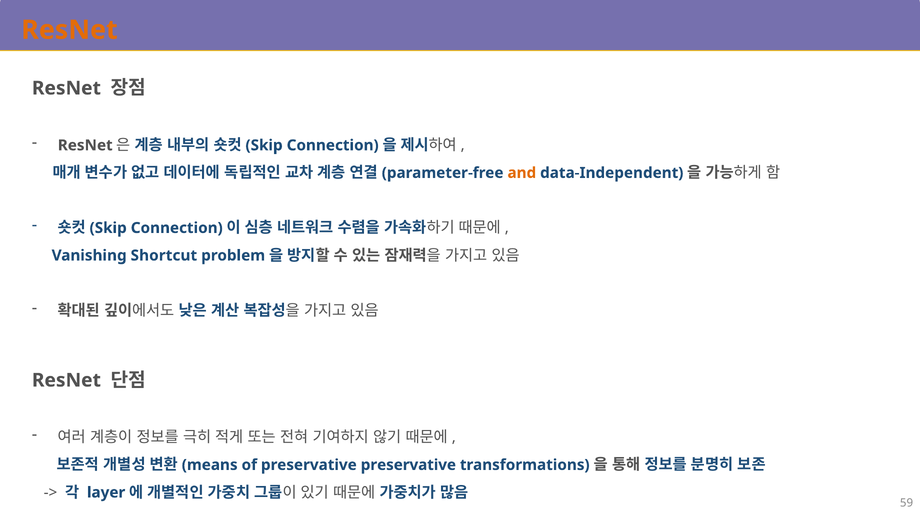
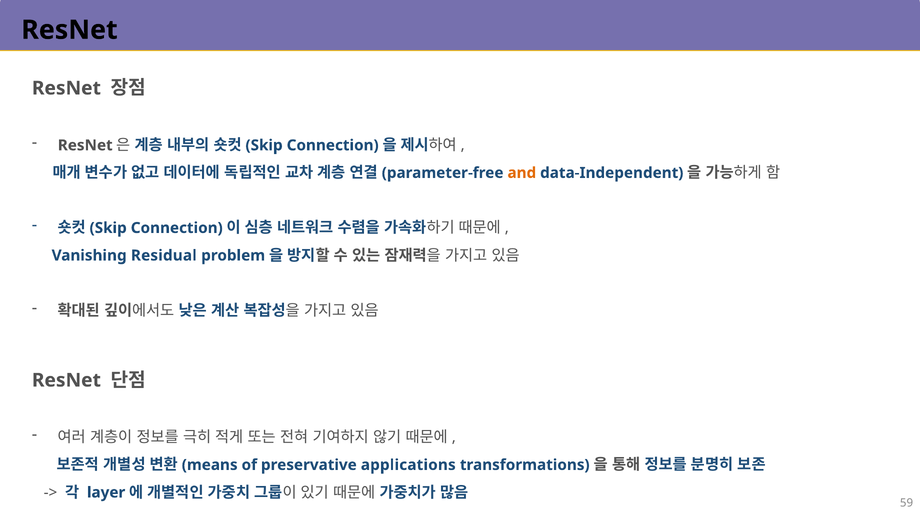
ResNet colour: orange -> black (69, 30)
Shortcut: Shortcut -> Residual (164, 256)
preservative preservative: preservative -> applications (408, 465)
